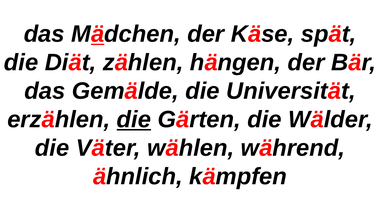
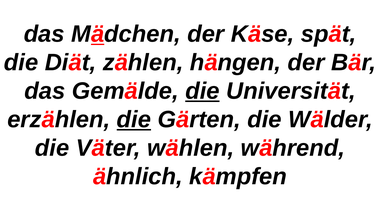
die underline: none -> present (202, 91)
